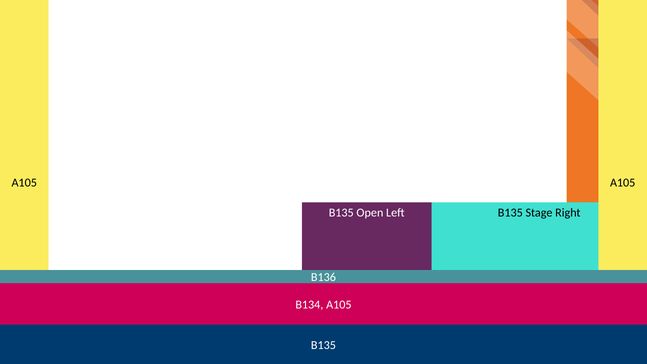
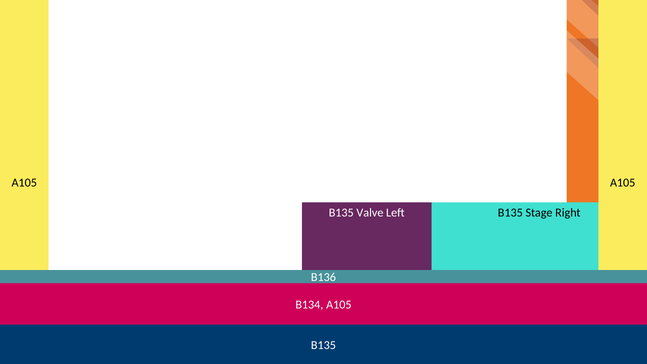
Open: Open -> Valve (370, 213)
